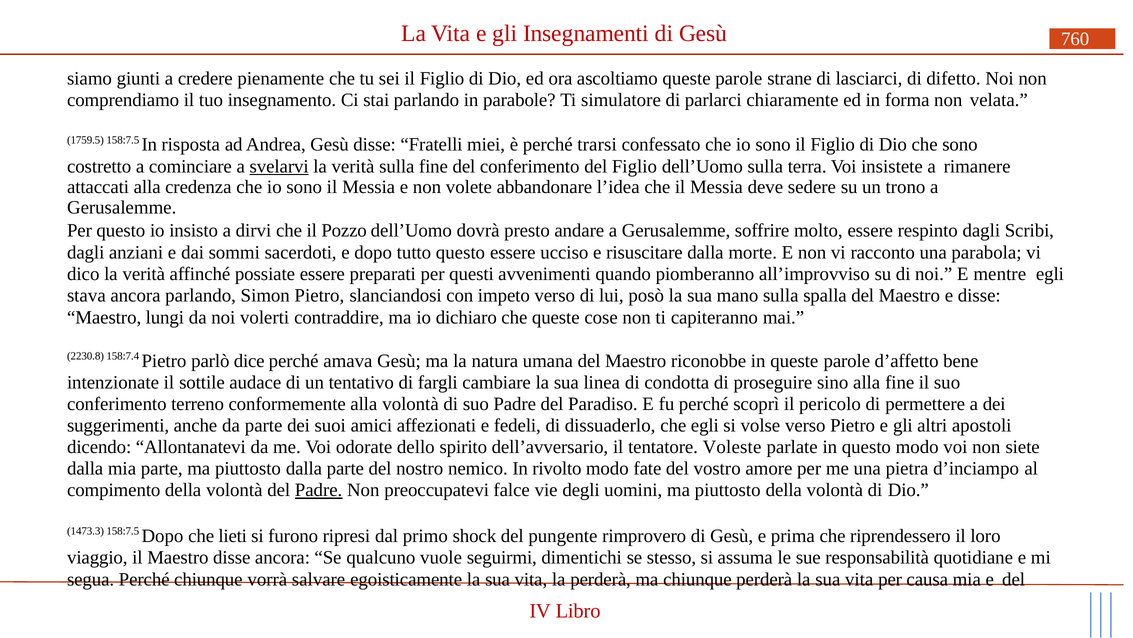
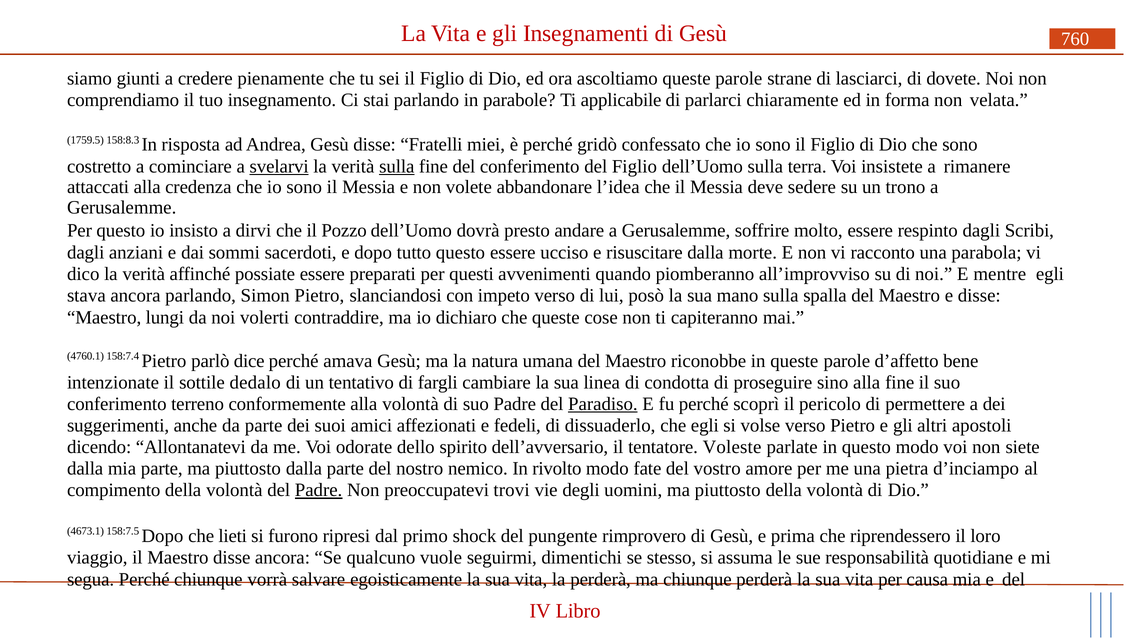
difetto: difetto -> dovete (954, 78)
simulatore: simulatore -> applicabile (621, 100)
1759.5 158:7.5: 158:7.5 -> 158:8.3 (123, 140)
trarsi: trarsi -> gridò (597, 145)
sulla underline: none -> present (397, 166)
2230.8: 2230.8 -> 4760.1 (85, 356)
audace: audace -> dedalo (255, 382)
Paradiso underline: none -> present (603, 404)
falce: falce -> trovi (512, 490)
1473.3: 1473.3 -> 4673.1 (85, 531)
